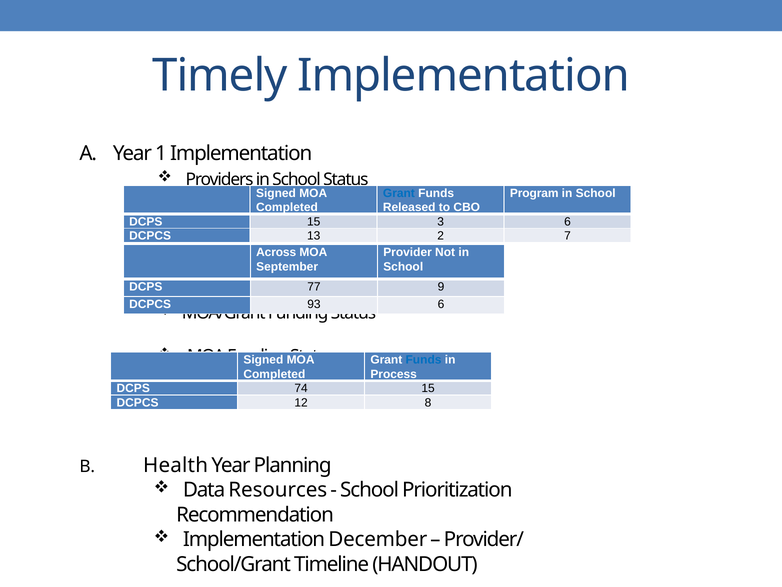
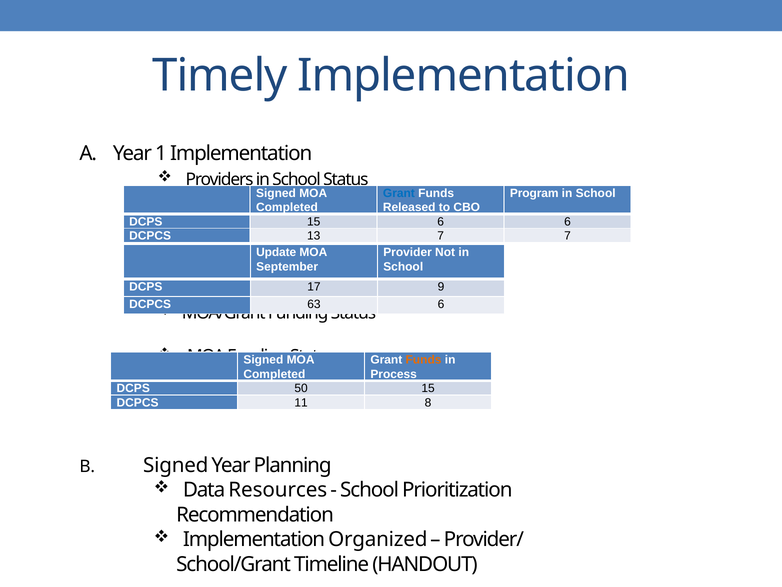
15 3: 3 -> 6 (441, 222)
13 2: 2 -> 7 (441, 236)
Across: Across -> Update (276, 252)
77: 77 -> 17 (314, 287)
93: 93 -> 63 (314, 304)
Funds colour: blue -> orange (424, 360)
74: 74 -> 50 (301, 388)
12: 12 -> 11 (301, 402)
Health: Health -> Signed (176, 465)
December: December -> Organized (378, 539)
